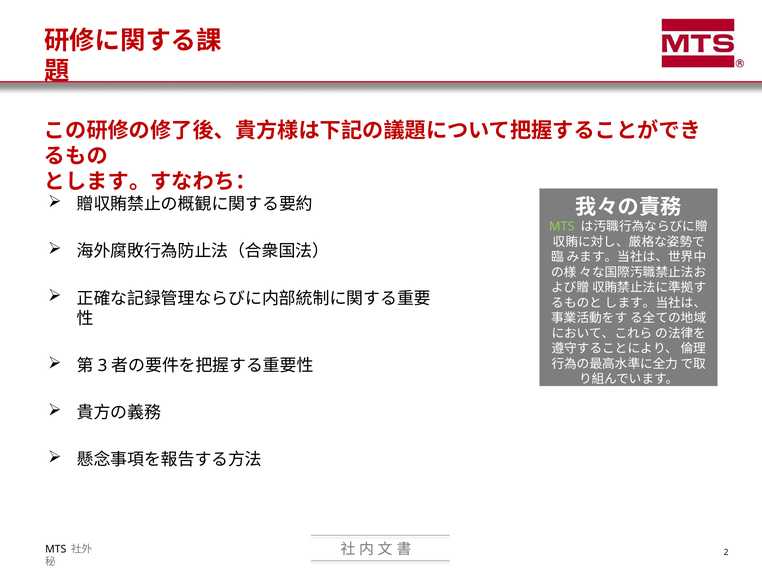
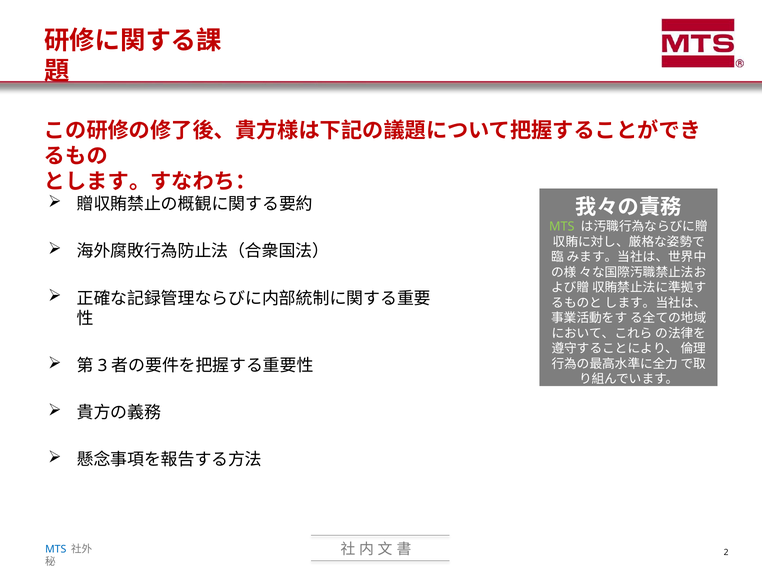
MTS colour: black -> blue (56, 549)
